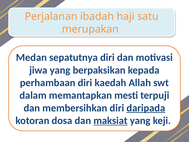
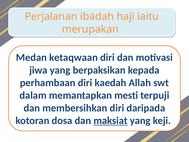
satu: satu -> iaitu (148, 16)
sepatutnya: sepatutnya -> ketaqwaan (73, 57)
daripada underline: present -> none (146, 108)
